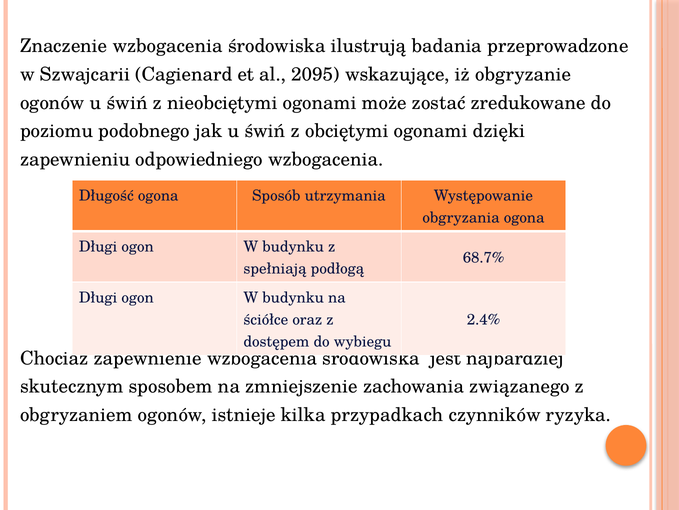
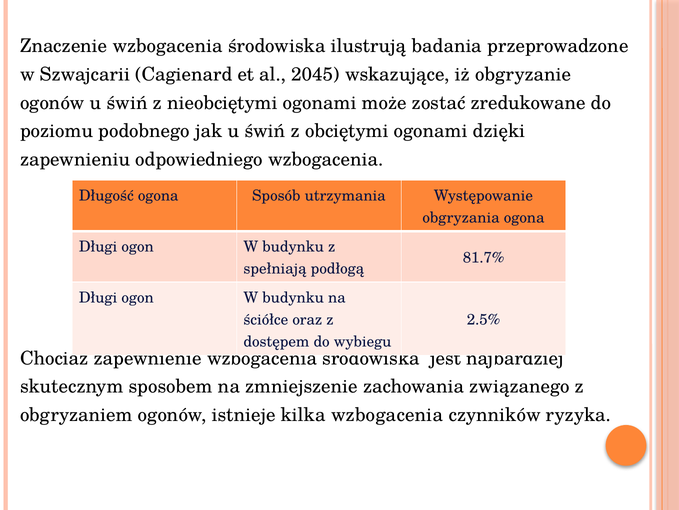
2095: 2095 -> 2045 (316, 74)
68.7%: 68.7% -> 81.7% (484, 257)
2.4%: 2.4% -> 2.5% (484, 319)
kilka przypadkach: przypadkach -> wzbogacenia (387, 414)
